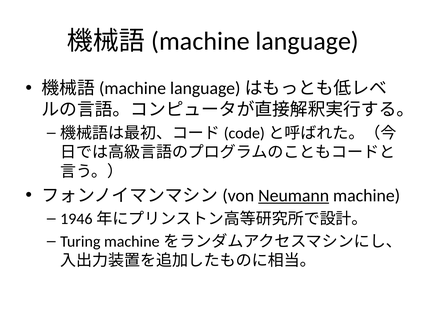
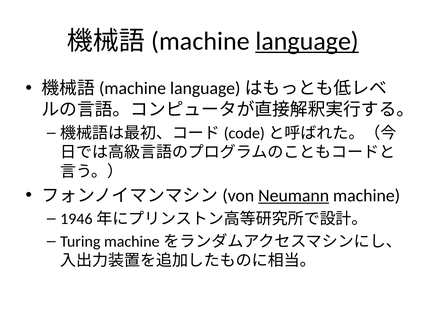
language underline: none -> present (307, 41)
